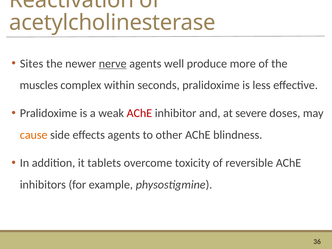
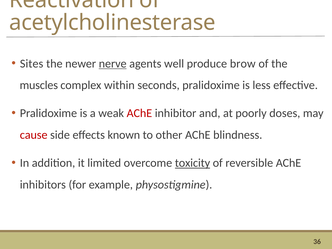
more: more -> brow (243, 64)
severe: severe -> poorly (251, 113)
cause colour: orange -> red (34, 135)
effects agents: agents -> known (124, 135)
tablets: tablets -> limited (104, 163)
toxicity underline: none -> present (192, 163)
